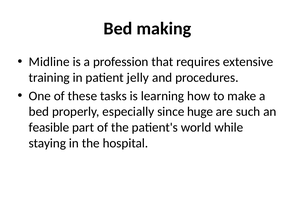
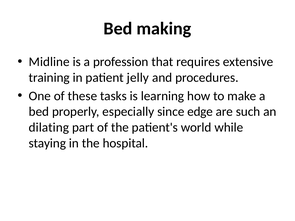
huge: huge -> edge (200, 112)
feasible: feasible -> dilating (49, 128)
